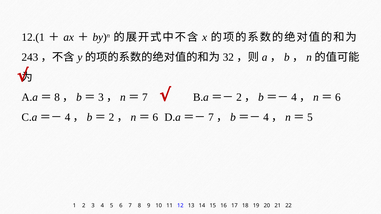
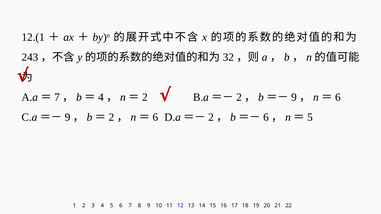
8: 8 -> 7 (57, 97)
3: 3 -> 4 (101, 97)
7: 7 -> 2 (145, 97)
4: 4 -> 9 (294, 97)
4: 4 -> 9 (68, 117)
7: 7 -> 2 (211, 117)
4: 4 -> 6 (266, 117)
